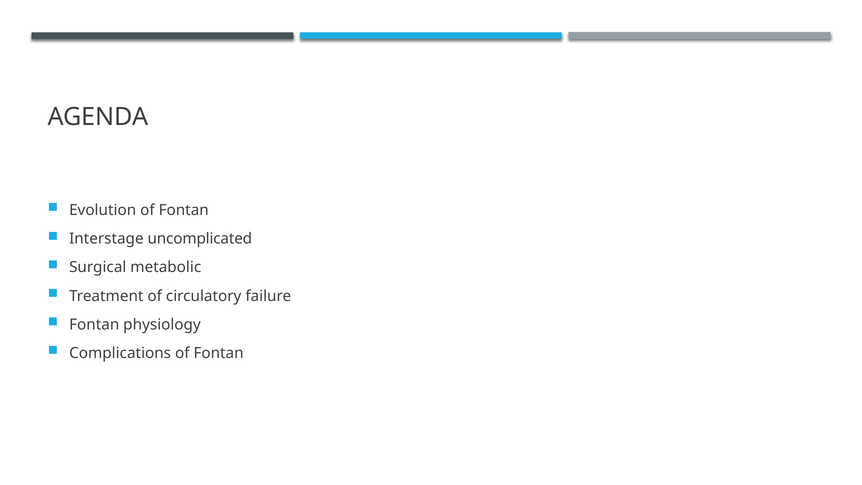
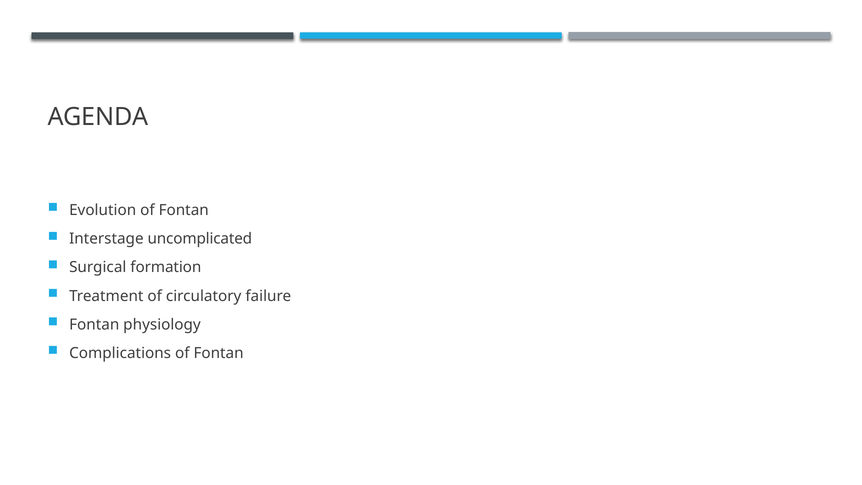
metabolic: metabolic -> formation (166, 267)
